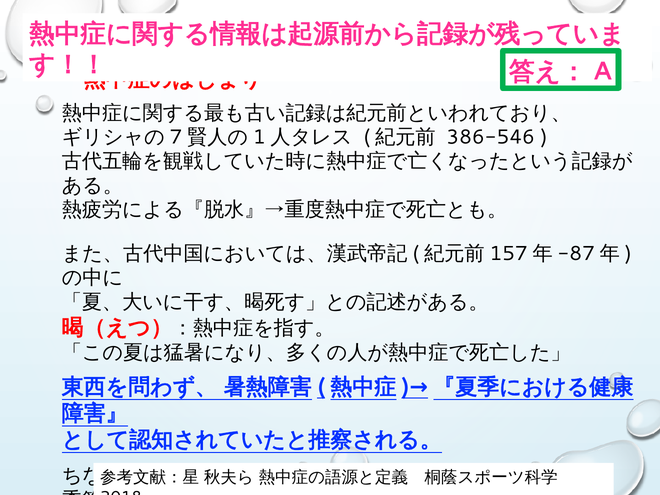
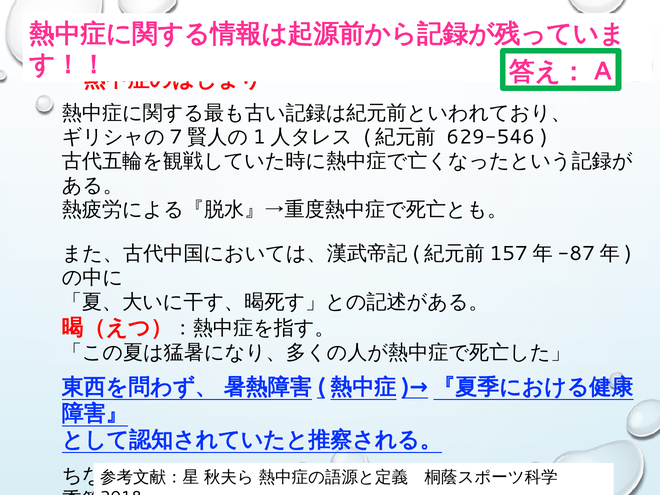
386-546: 386-546 -> 629-546 (491, 137)
